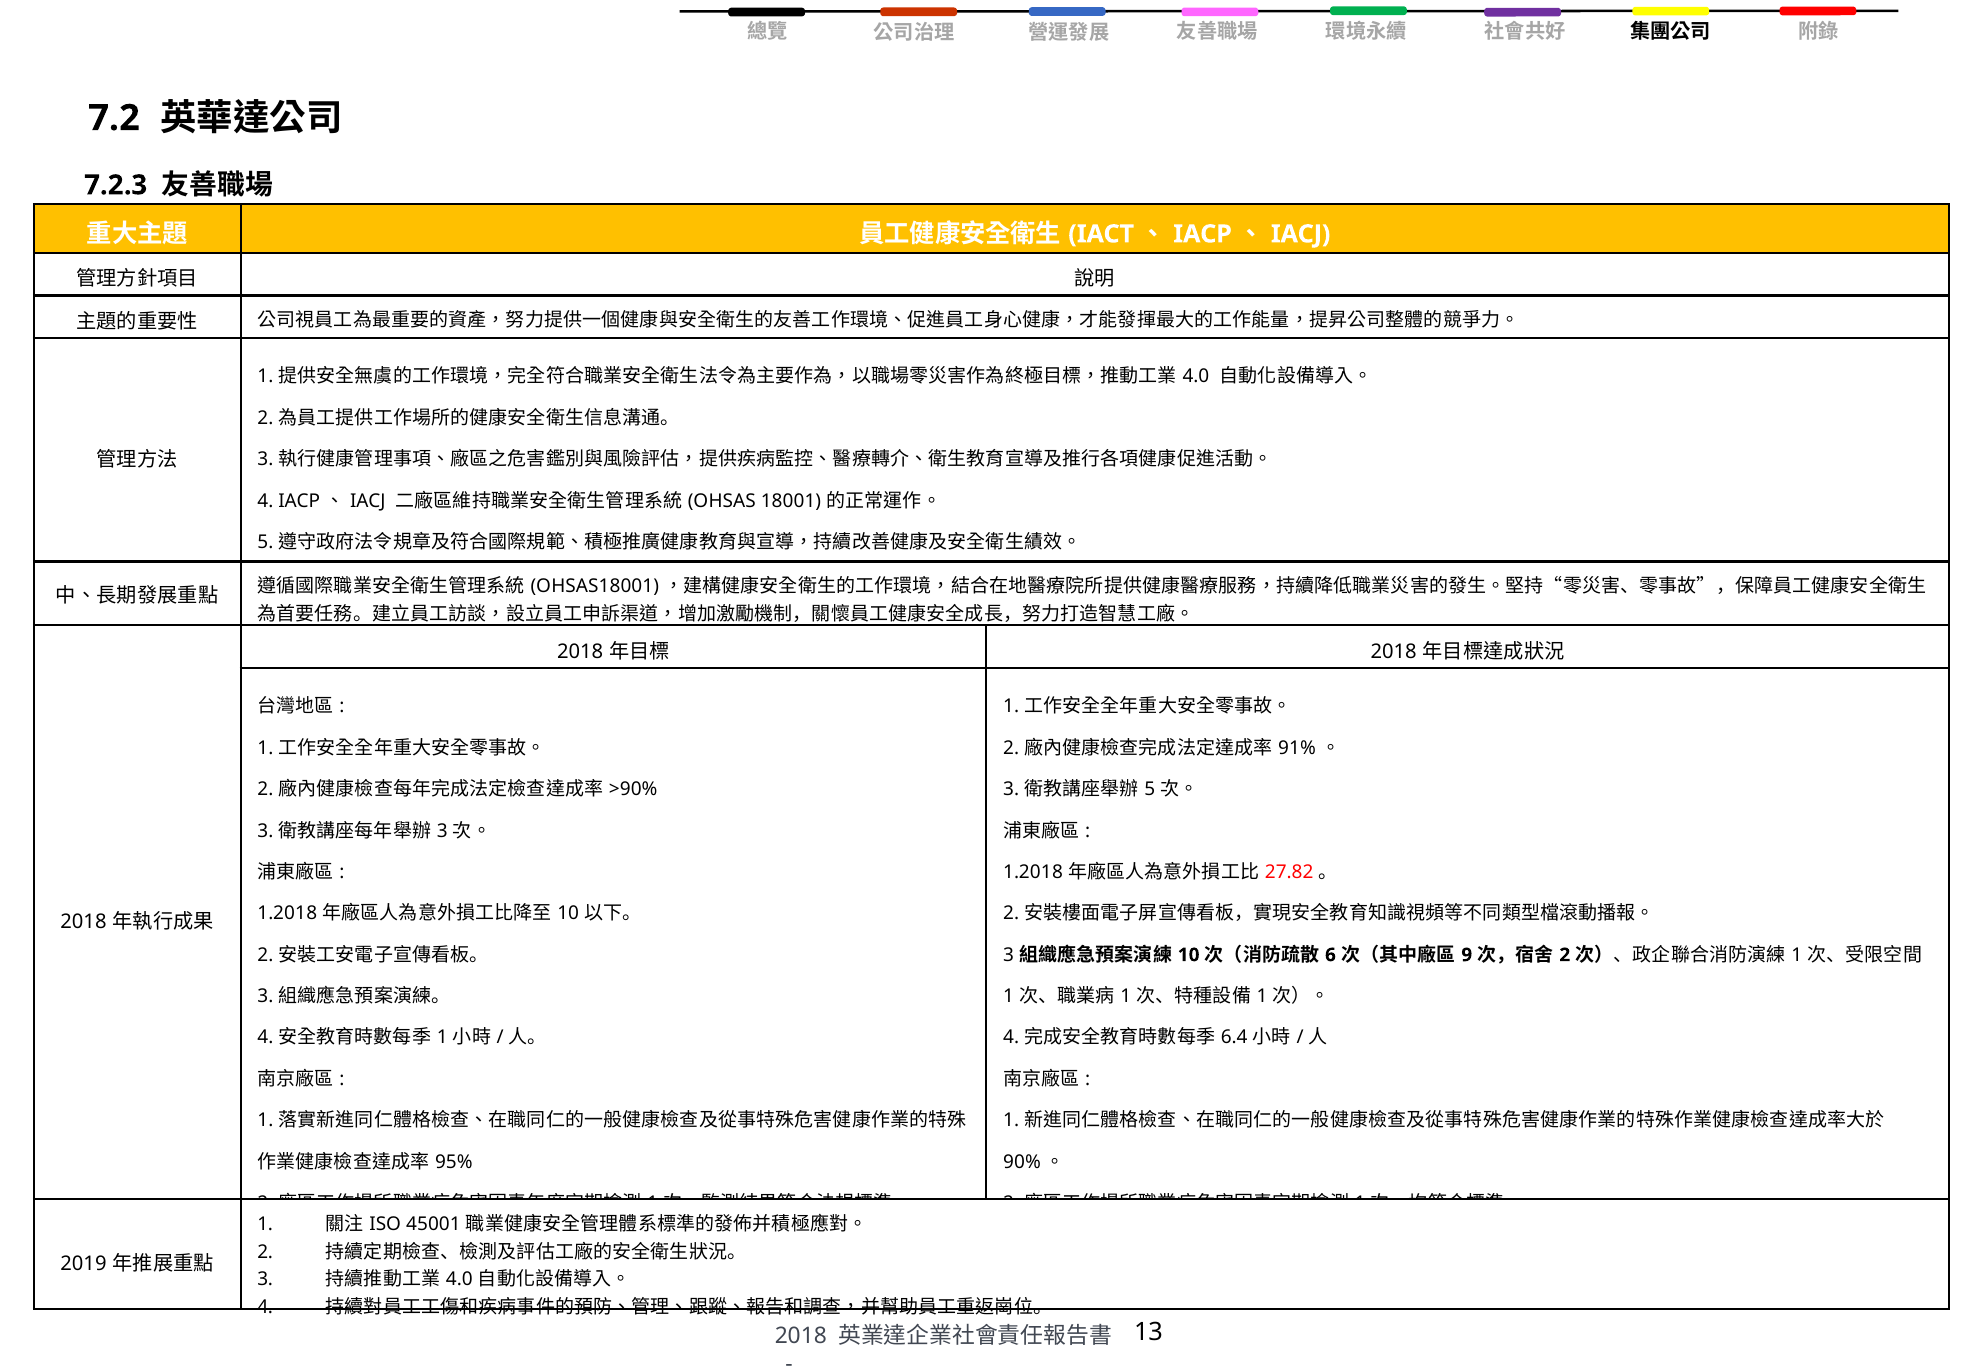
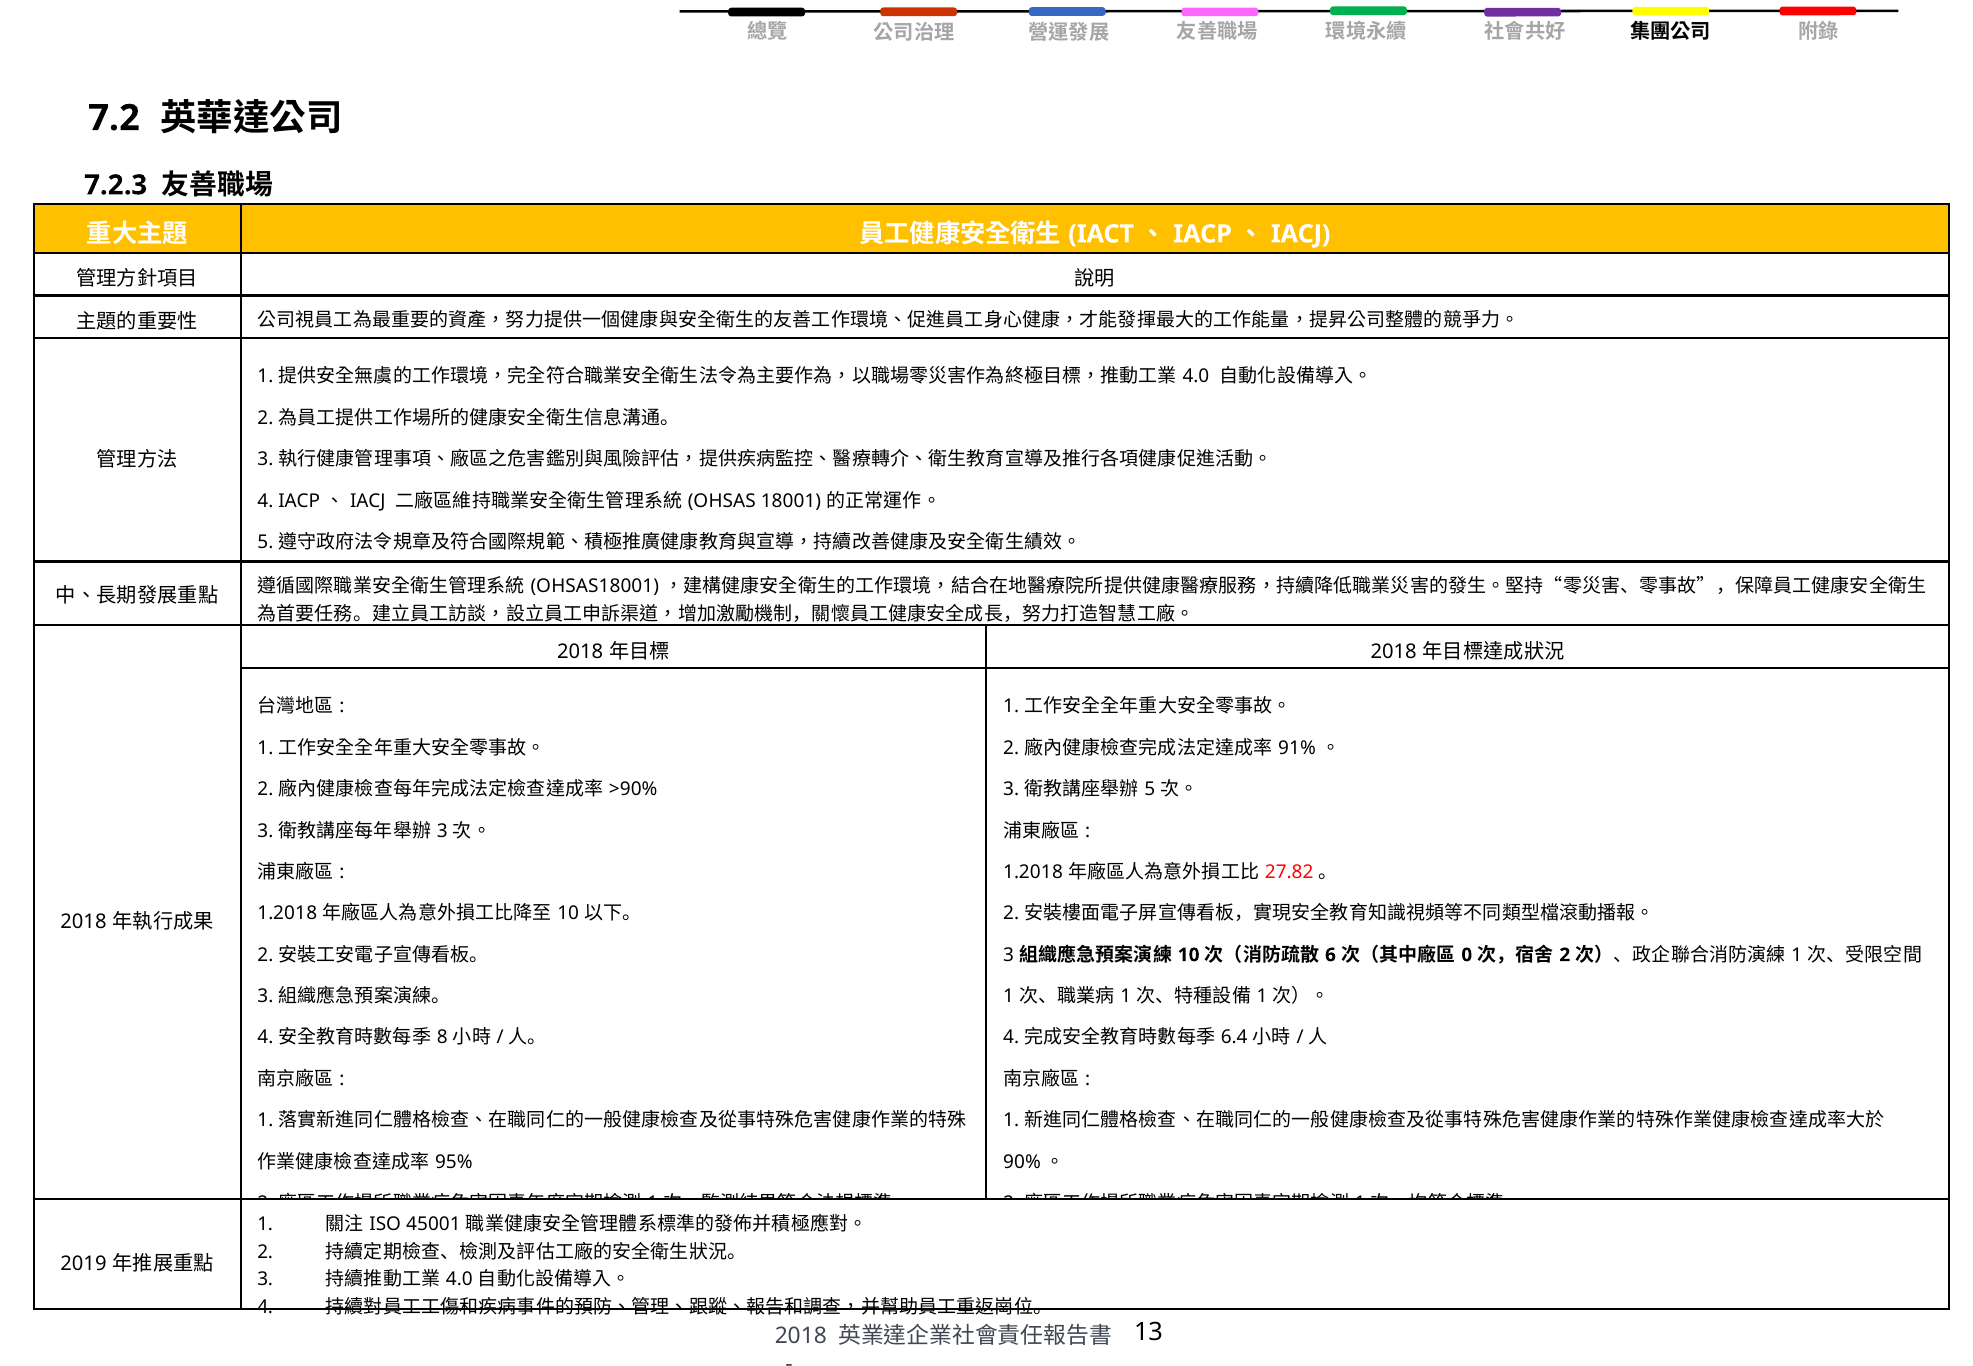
9: 9 -> 0 (1467, 955)
1: 1 -> 8 (442, 1038)
